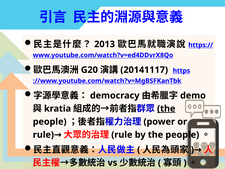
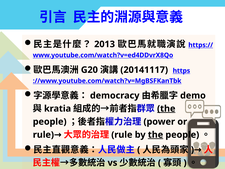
the underline: none -> present (156, 135)
